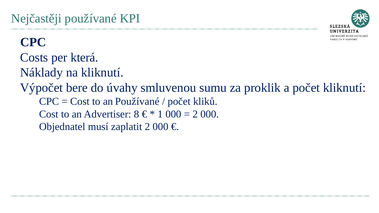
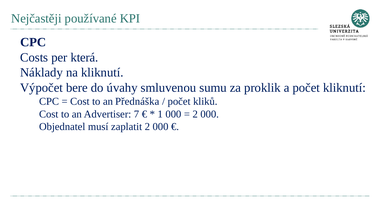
an Používané: Používané -> Přednáška (137, 102)
8: 8 -> 7 (136, 114)
